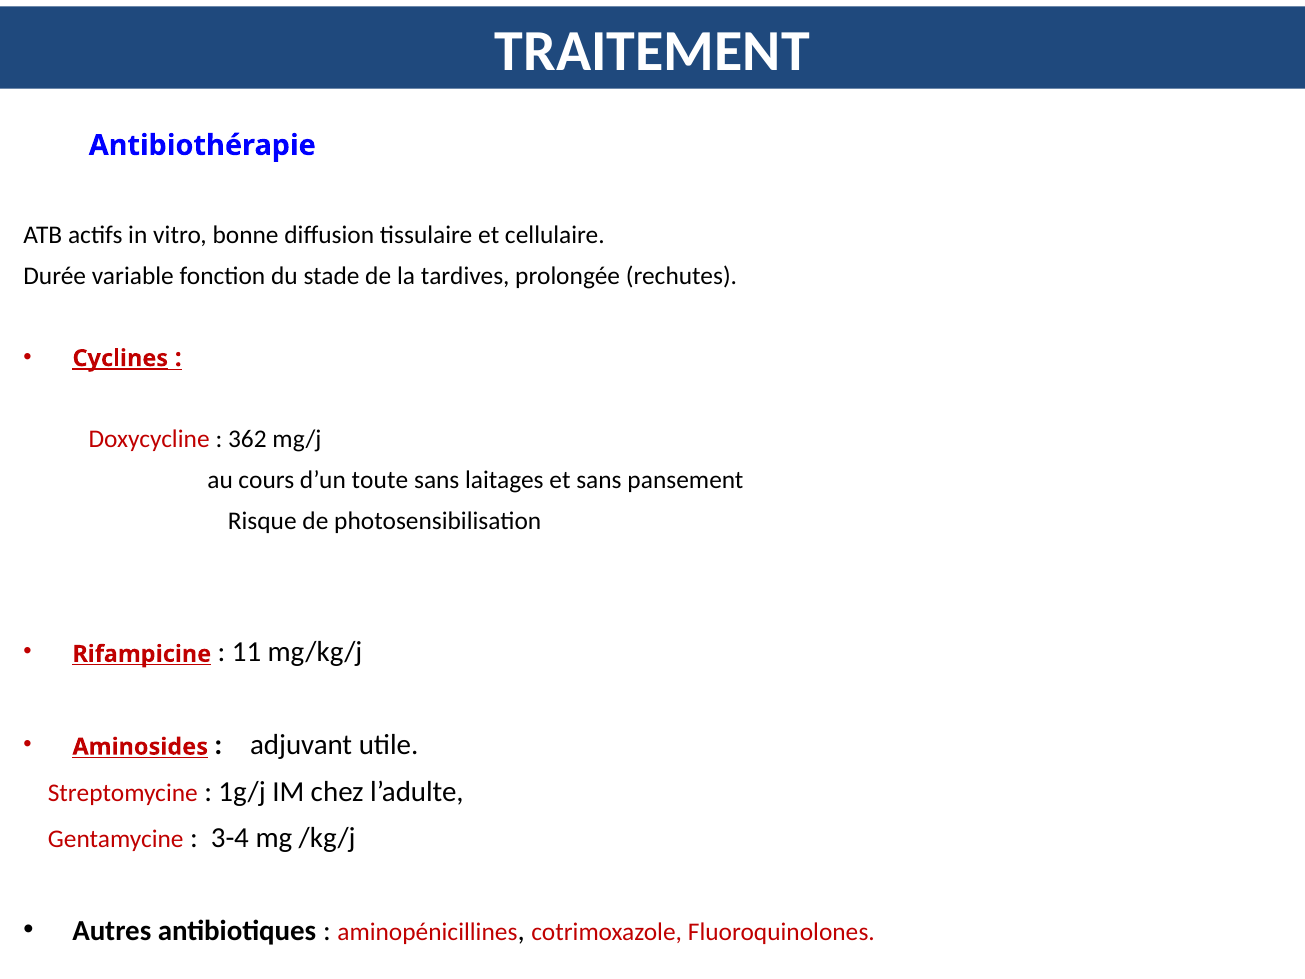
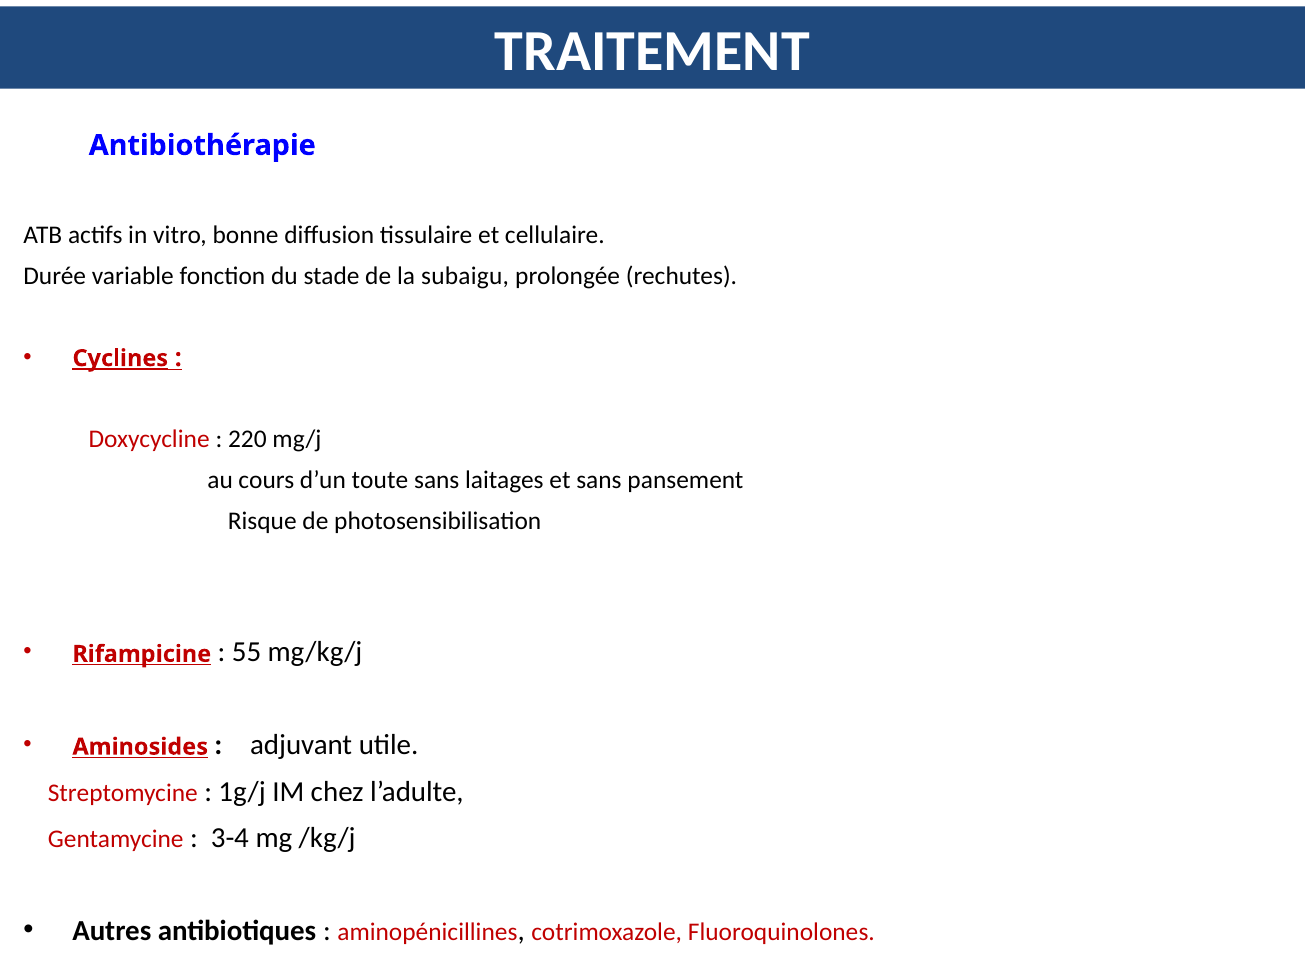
tardives: tardives -> subaigu (465, 276)
362: 362 -> 220 (247, 439)
11: 11 -> 55 (247, 652)
